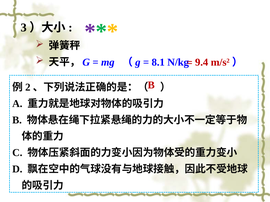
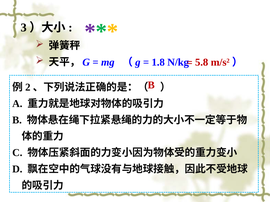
8.1: 8.1 -> 1.8 (158, 62)
9.4: 9.4 -> 5.8 (202, 62)
